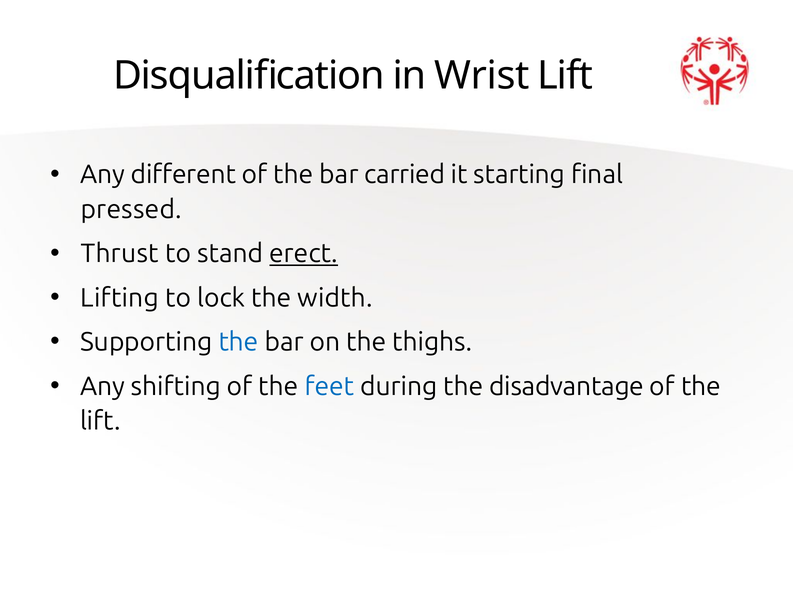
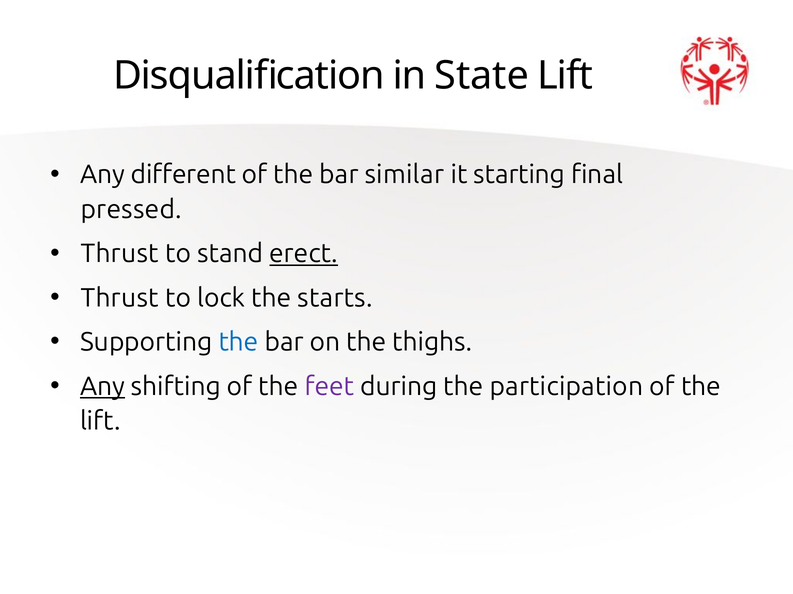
Wrist: Wrist -> State (482, 76)
carried: carried -> similar (404, 175)
Lifting: Lifting -> Thrust (120, 298)
width: width -> starts (335, 298)
Any underline: none -> present (103, 387)
feet colour: blue -> purple (329, 387)
disadvantage: disadvantage -> participation (566, 387)
